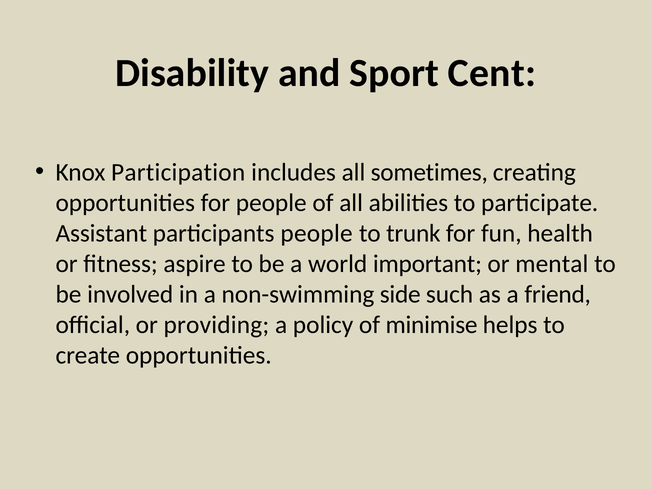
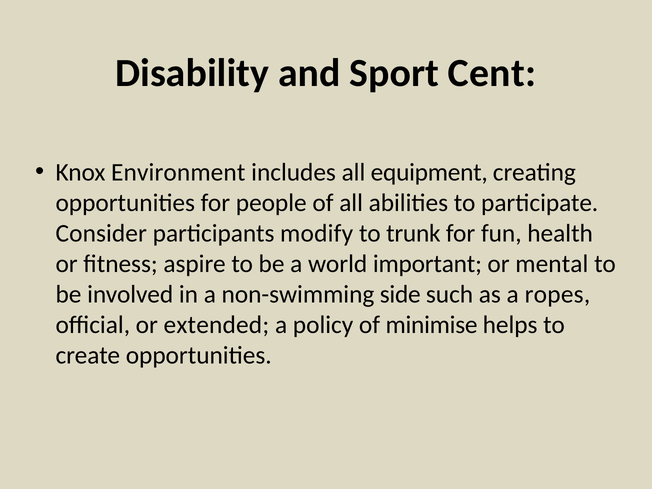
Participation: Participation -> Environment (178, 172)
sometimes: sometimes -> equipment (429, 172)
Assistant: Assistant -> Consider (101, 233)
participants people: people -> modify (317, 233)
friend: friend -> ropes (557, 294)
providing: providing -> extended (216, 325)
